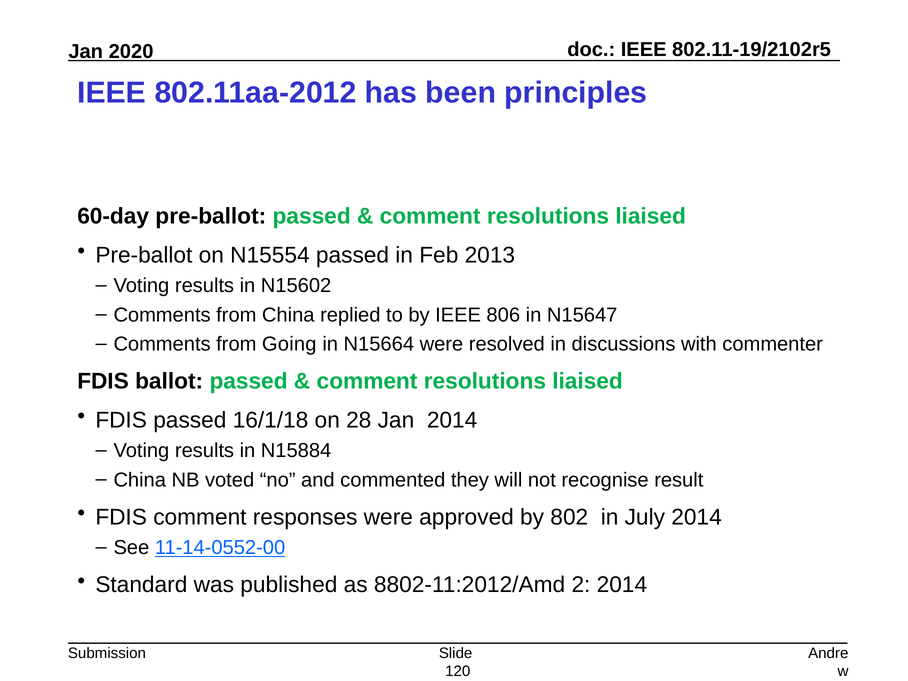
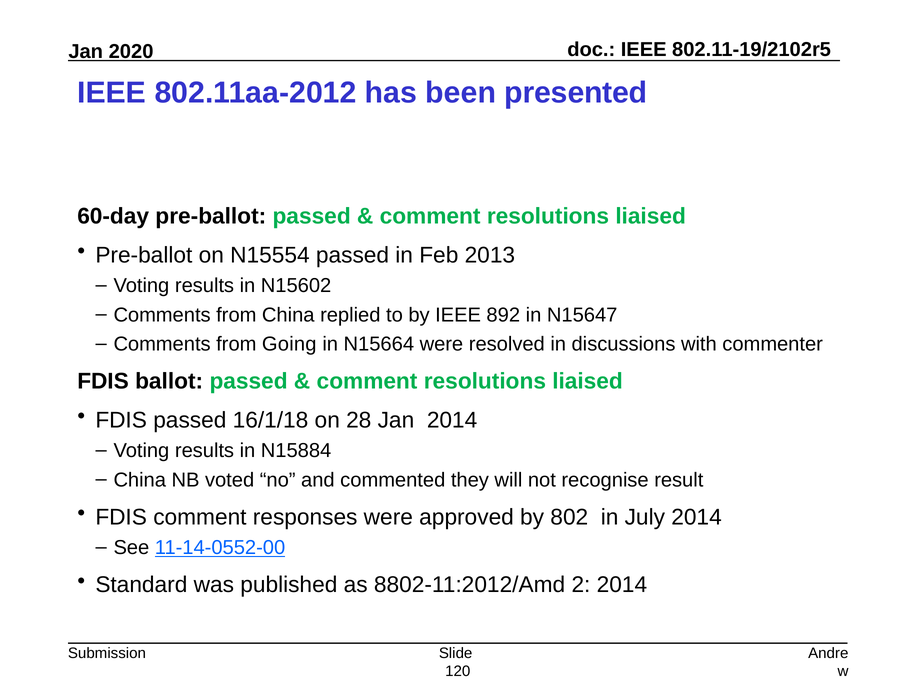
principles: principles -> presented (576, 93)
806: 806 -> 892 (503, 315)
